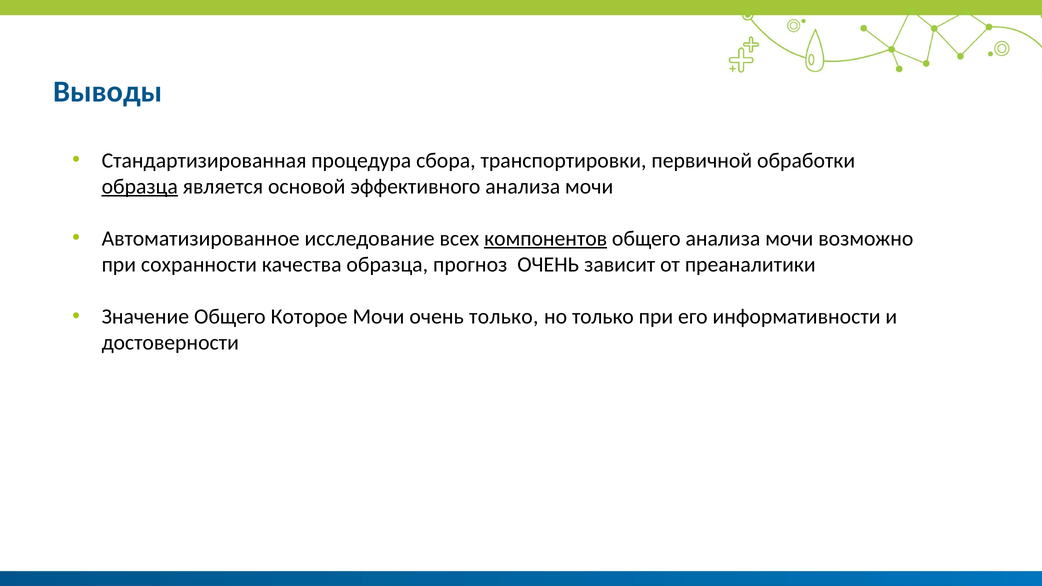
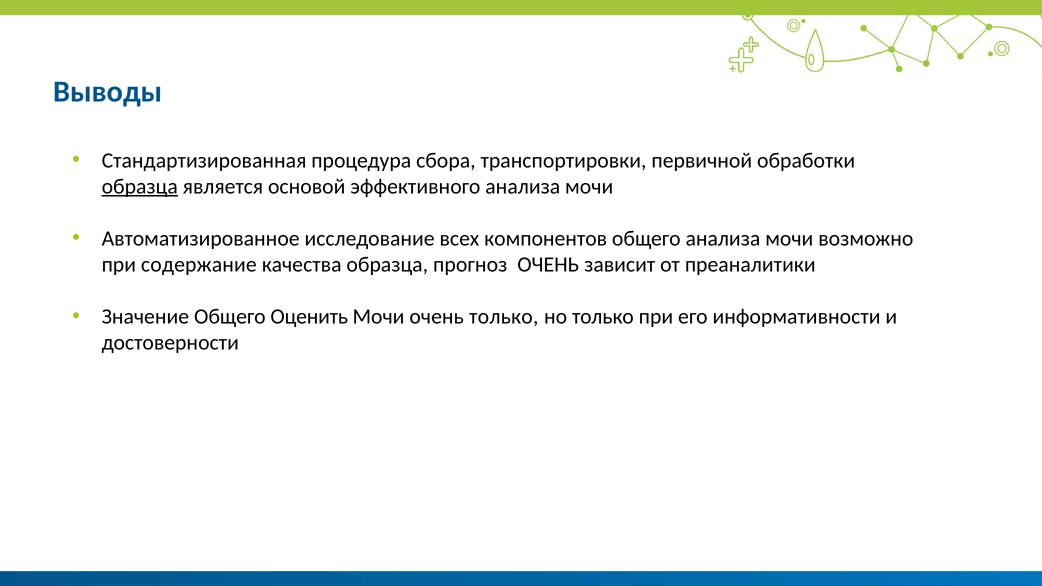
компонентов underline: present -> none (546, 239)
сохранности: сохранности -> содержание (199, 265)
Которое: Которое -> Оценить (309, 317)
